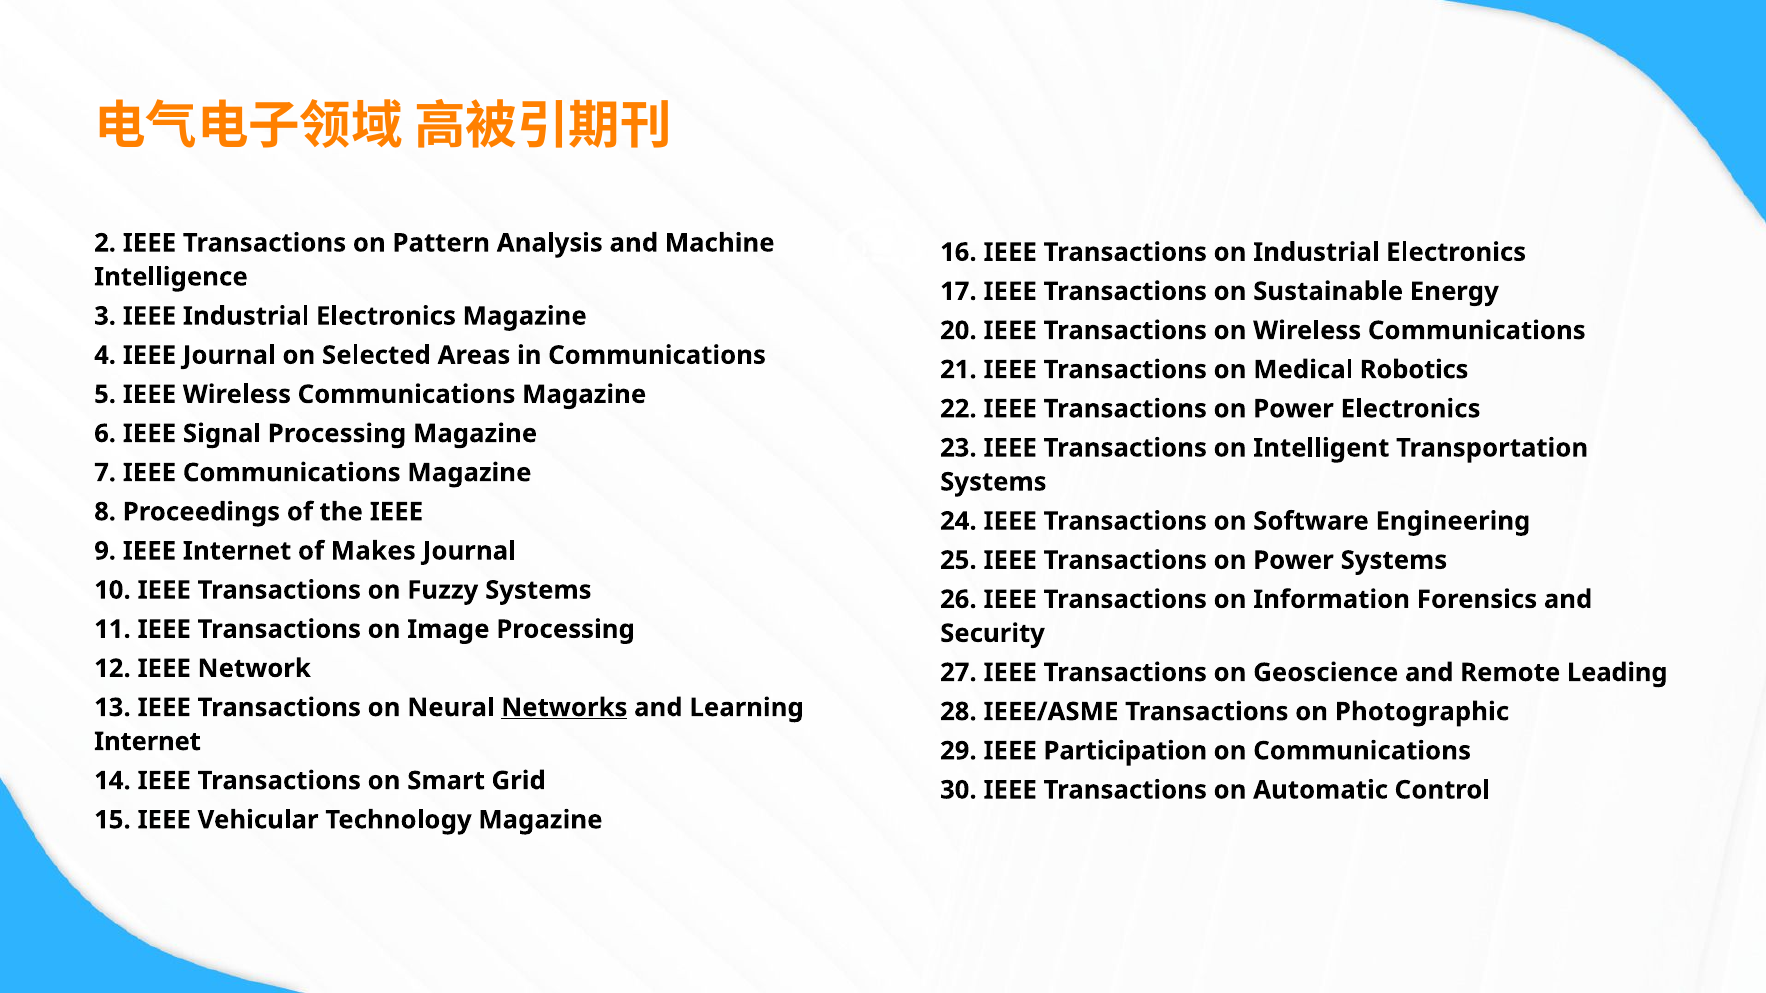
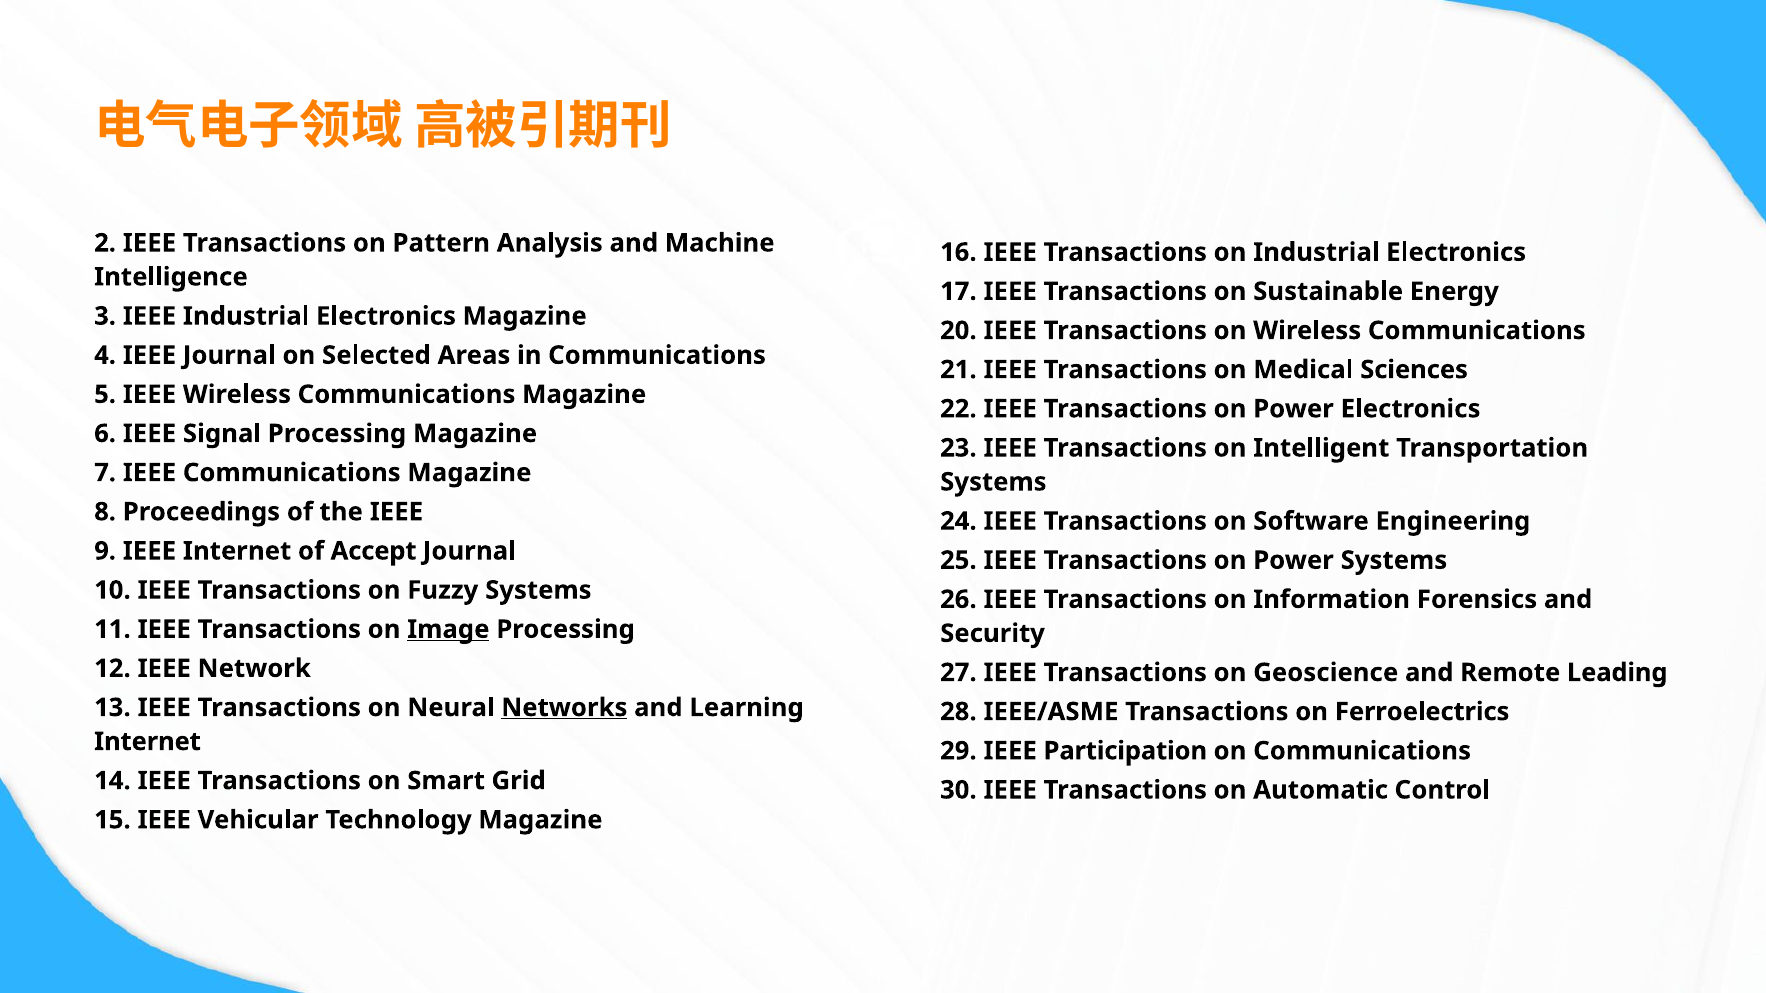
Robotics: Robotics -> Sciences (1414, 370)
Makes: Makes -> Accept (374, 551)
Image underline: none -> present (448, 630)
Photographic: Photographic -> Ferroelectrics (1422, 712)
